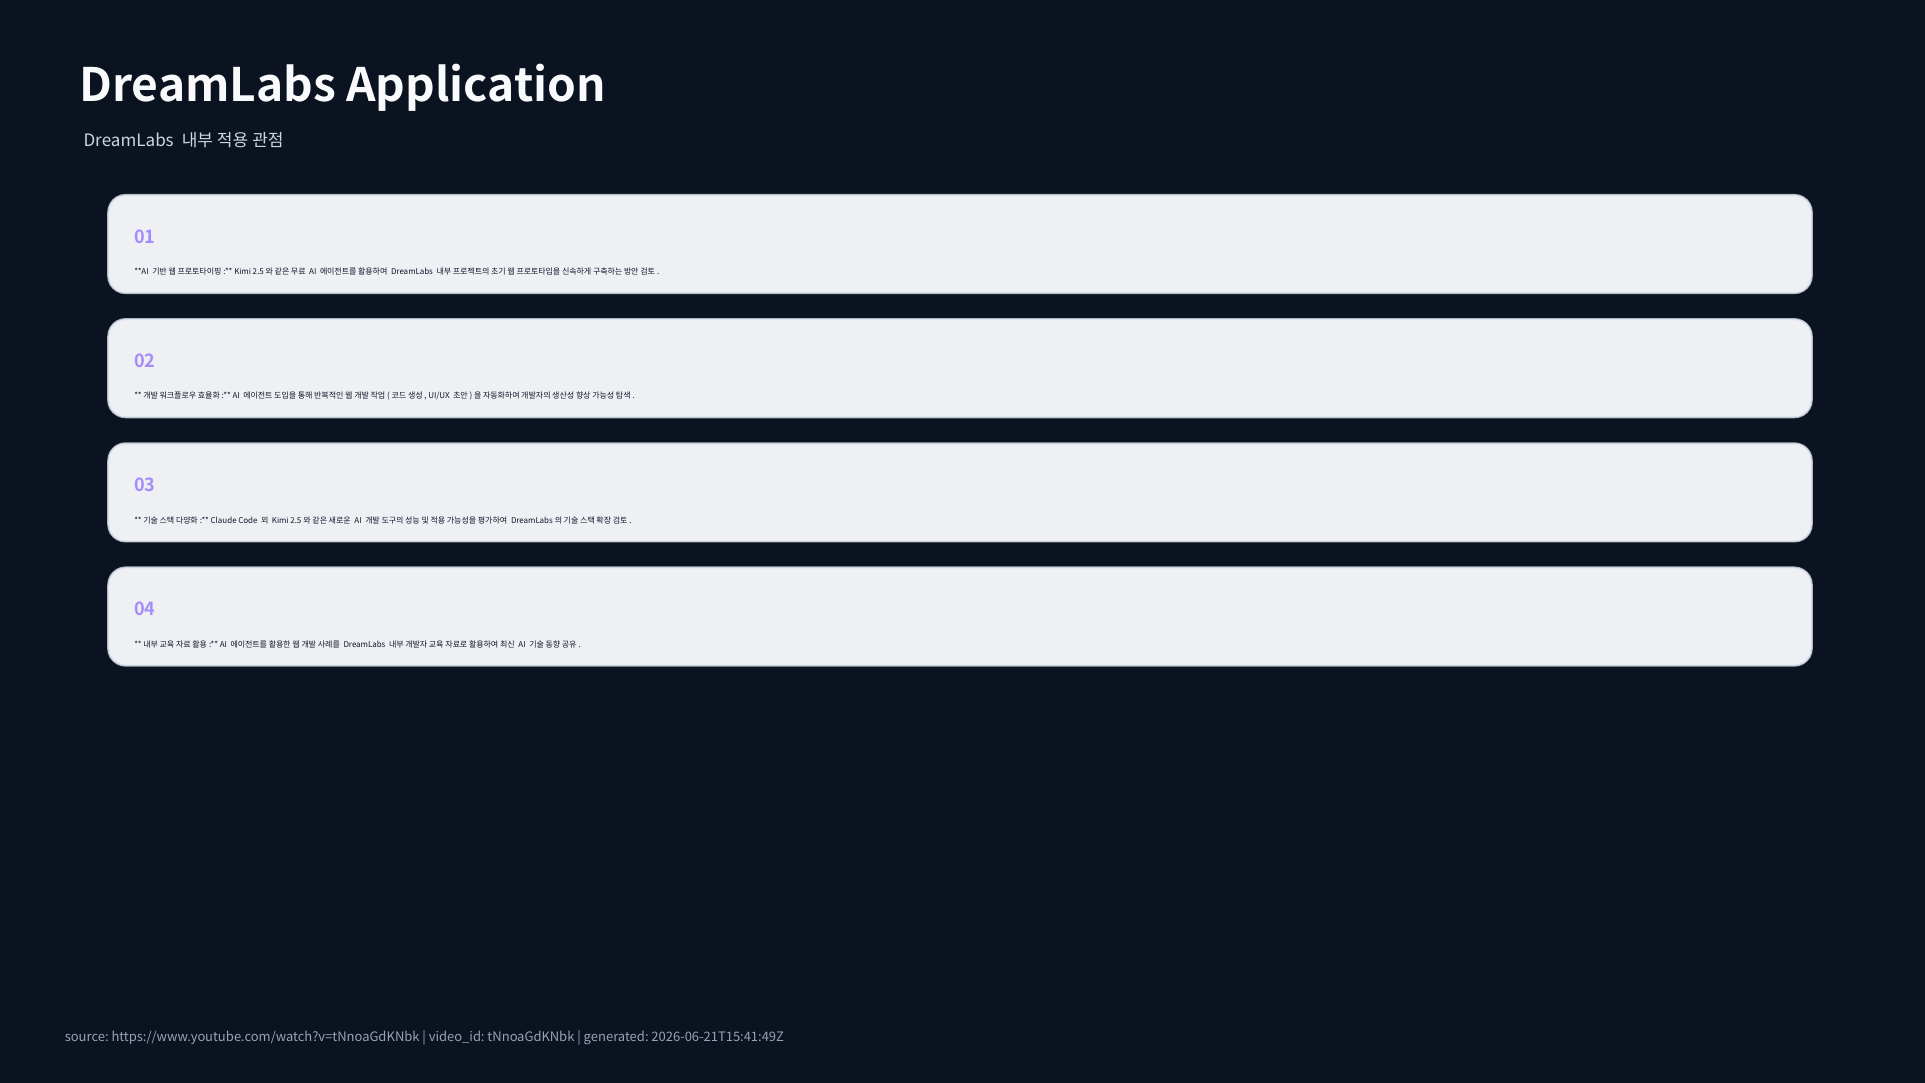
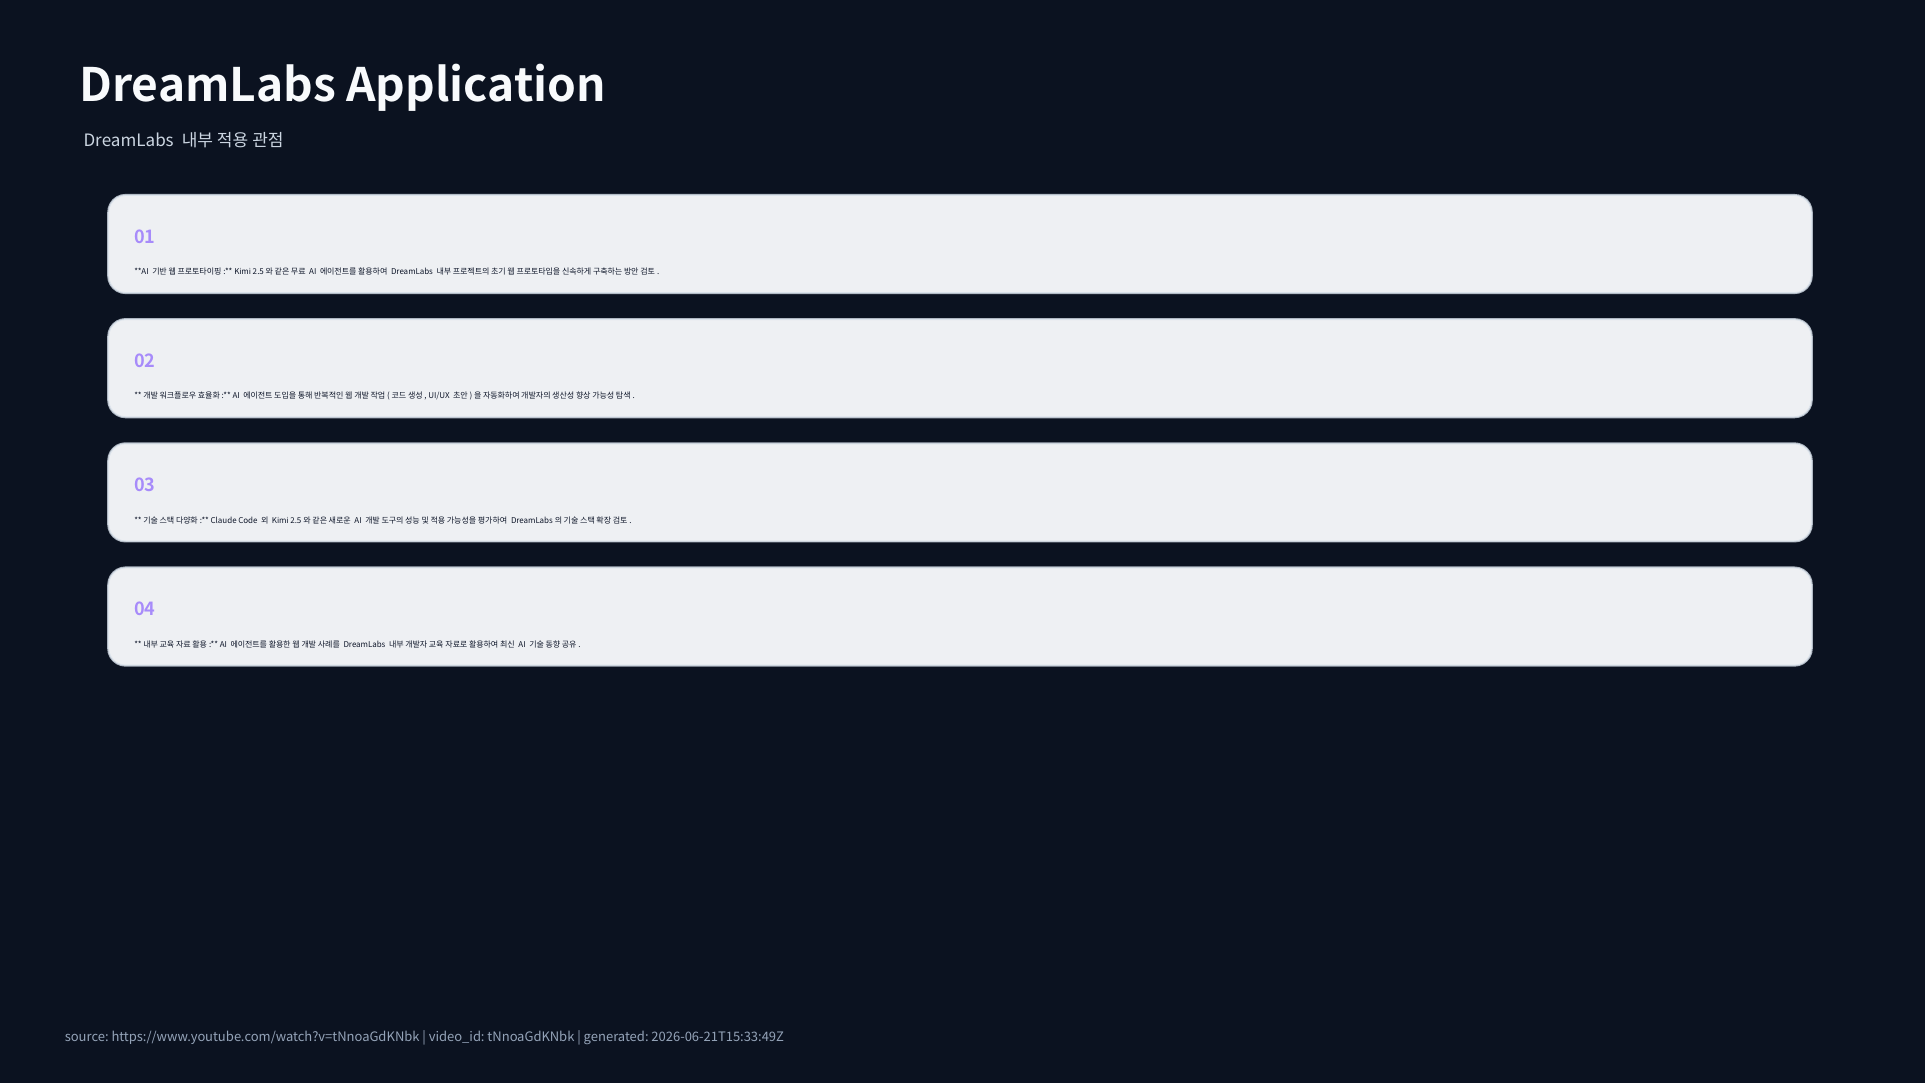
2026-06-21T15:41:49Z: 2026-06-21T15:41:49Z -> 2026-06-21T15:33:49Z (718, 1037)
